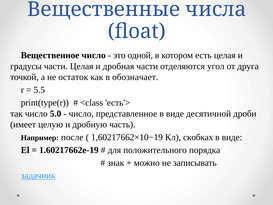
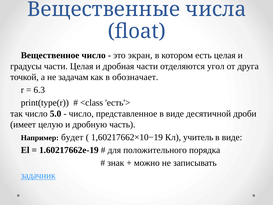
одной: одной -> экран (140, 55)
остаток: остаток -> задачам (73, 77)
5.5: 5.5 -> 6.3 (39, 90)
после: после -> будет (72, 137)
скобках: скобках -> учитель (198, 137)
